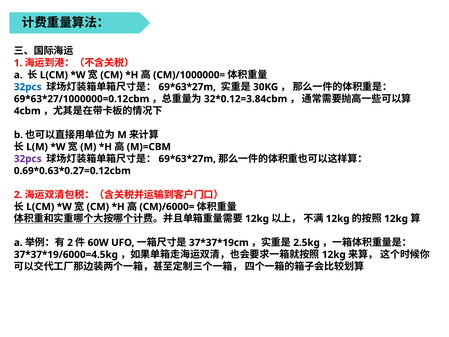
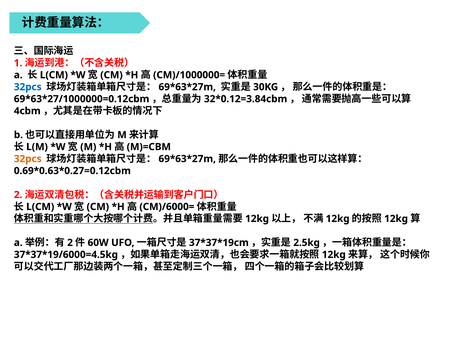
32pcs colour: purple -> orange (28, 159)
